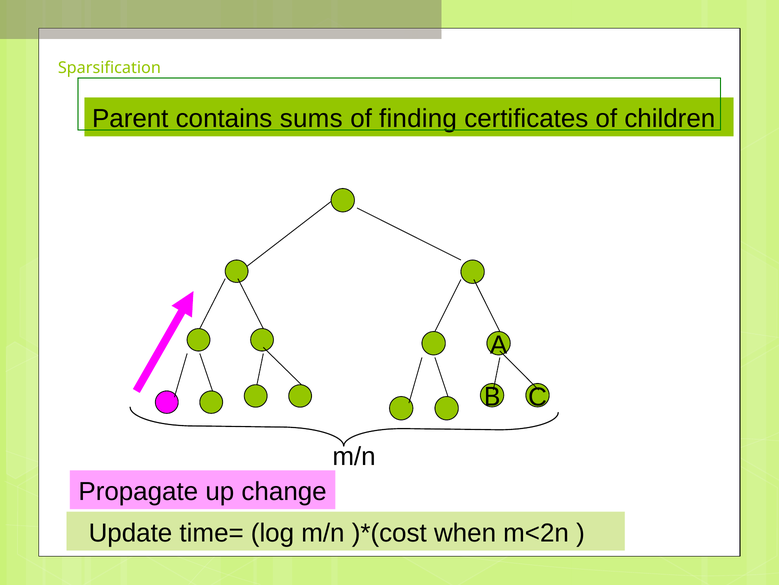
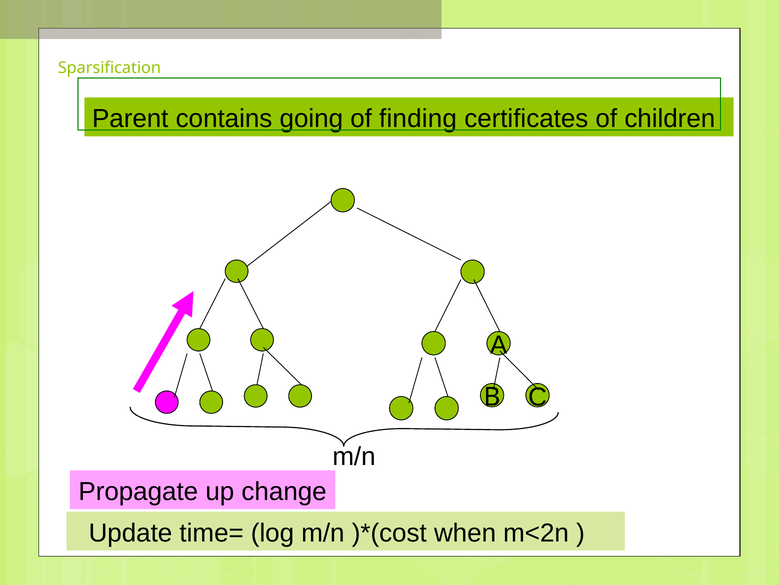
sums: sums -> going (311, 119)
